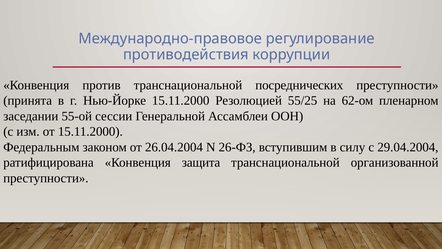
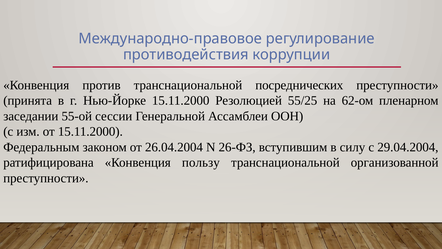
защита: защита -> пользу (201, 162)
